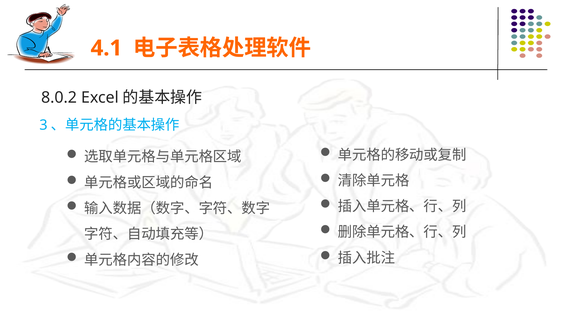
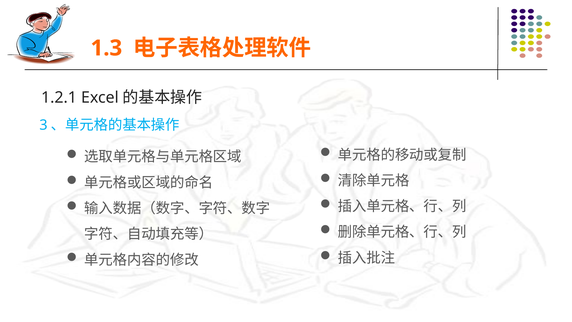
4.1: 4.1 -> 1.3 (106, 48)
8.0.2: 8.0.2 -> 1.2.1 (59, 97)
